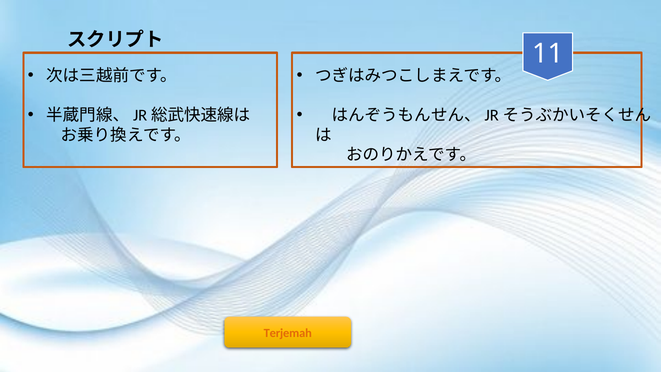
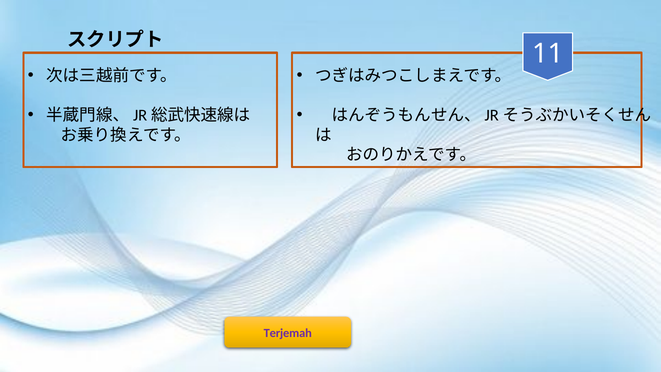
Terjemah colour: orange -> purple (288, 333)
